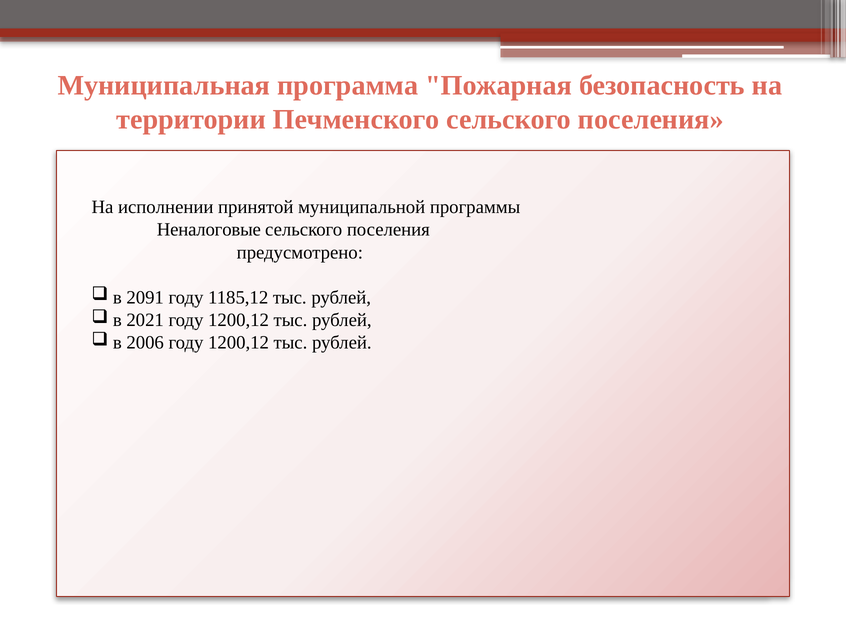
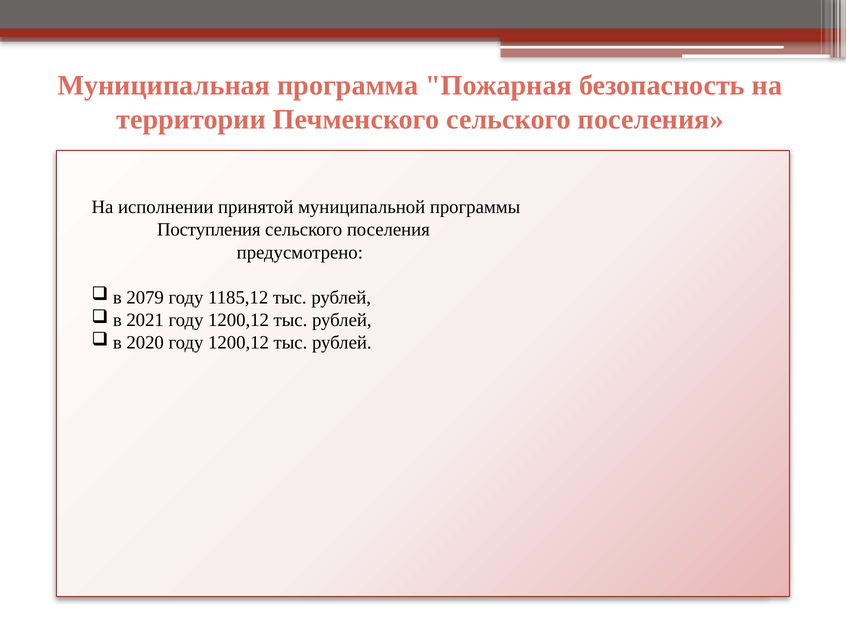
Неналоговые: Неналоговые -> Поступления (209, 230)
2091: 2091 -> 2079 (145, 298)
2006: 2006 -> 2020 (145, 343)
